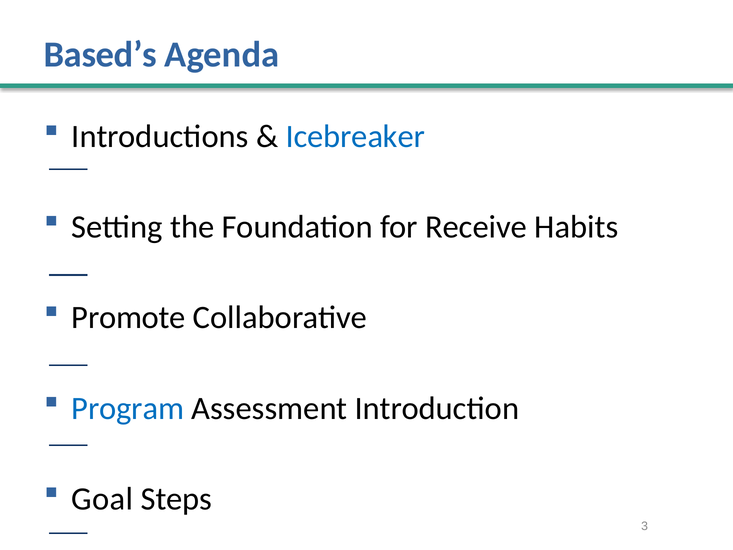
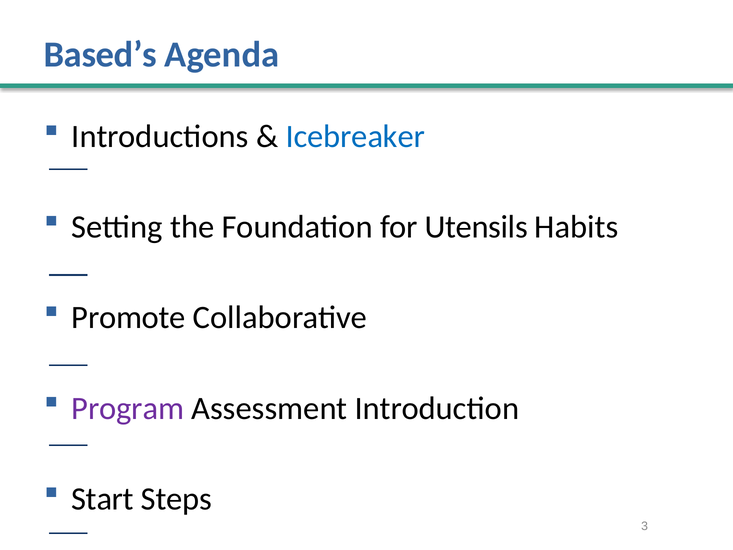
Receive: Receive -> Utensils (476, 227)
Program colour: blue -> purple (128, 408)
Goal: Goal -> Start (103, 499)
